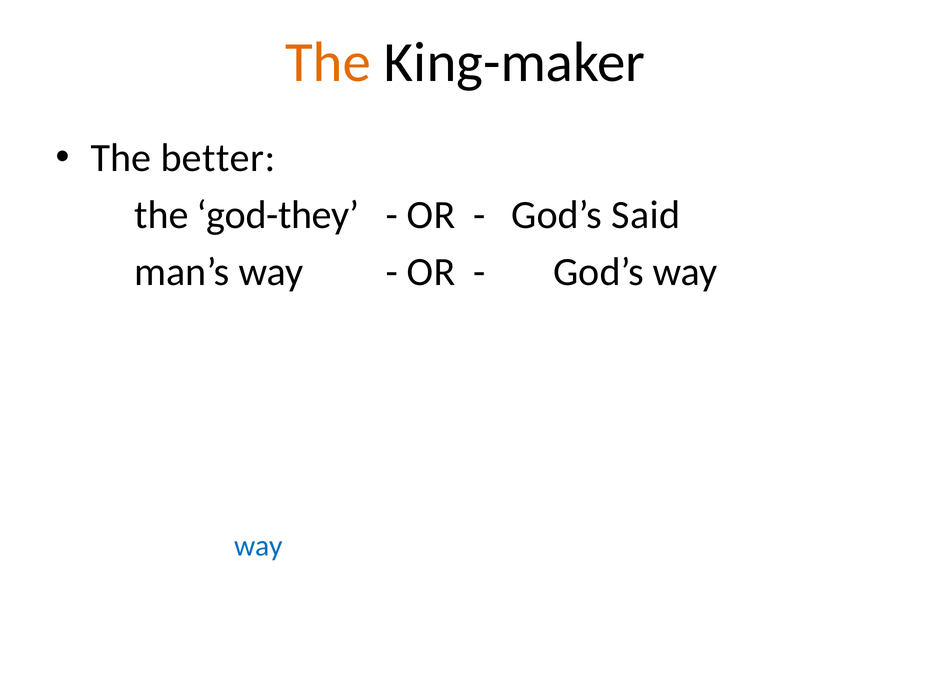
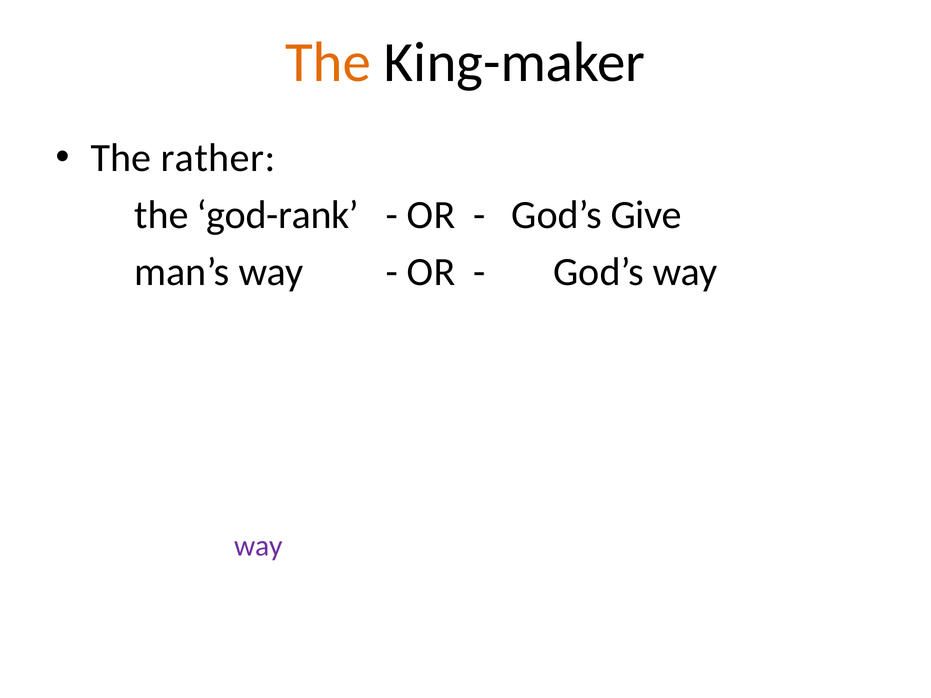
better: better -> rather (218, 158)
god-they: god-they -> god-rank (278, 215)
Said: Said -> Give (646, 215)
way colour: blue -> purple (259, 546)
